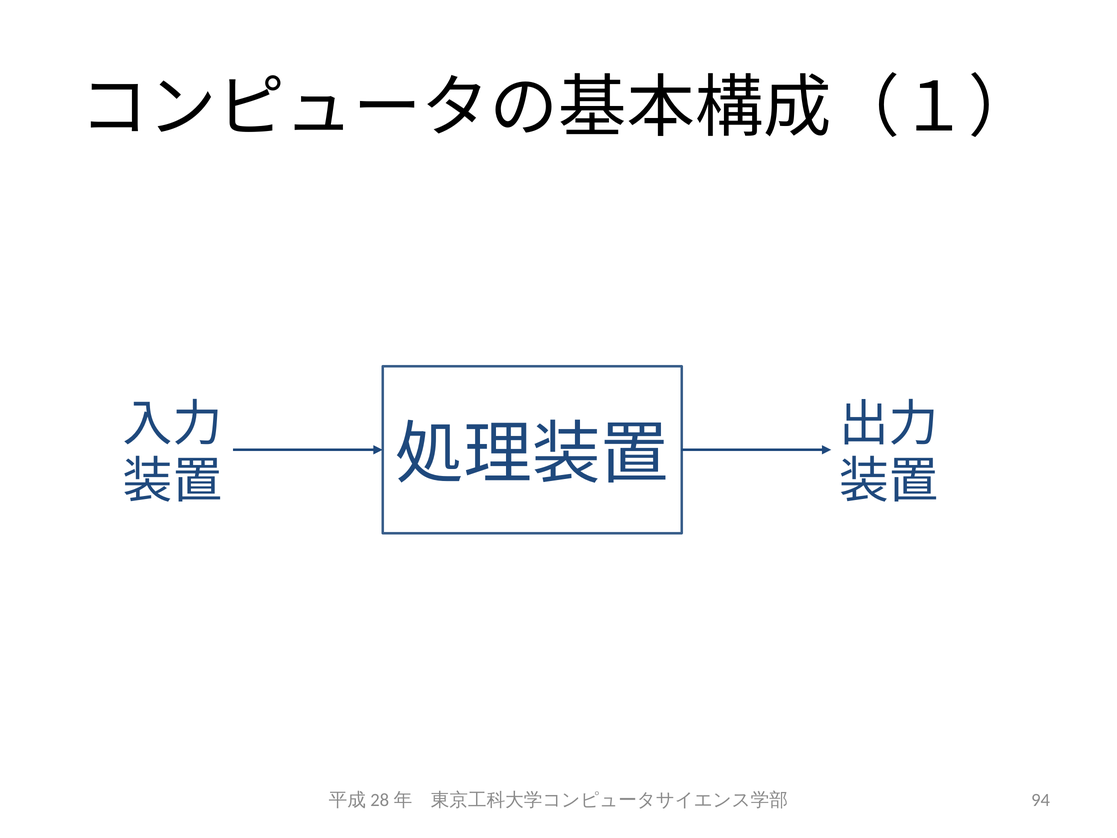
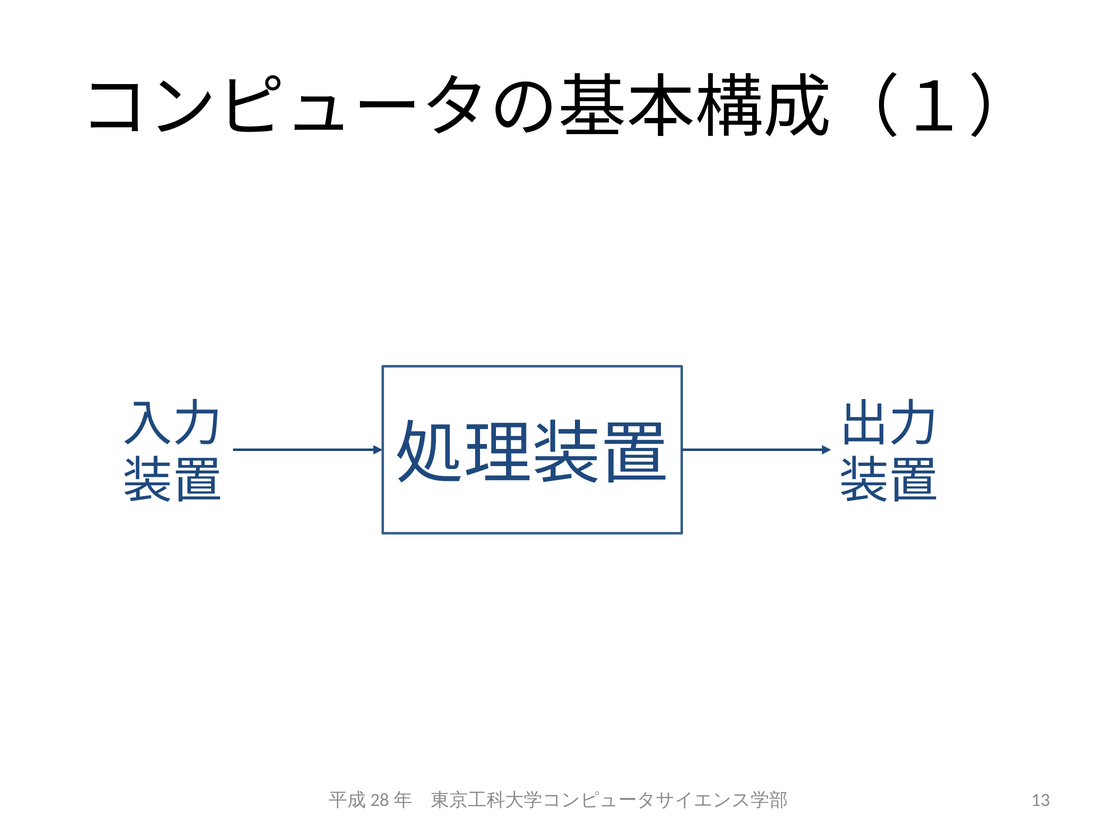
94: 94 -> 13 (1041, 800)
